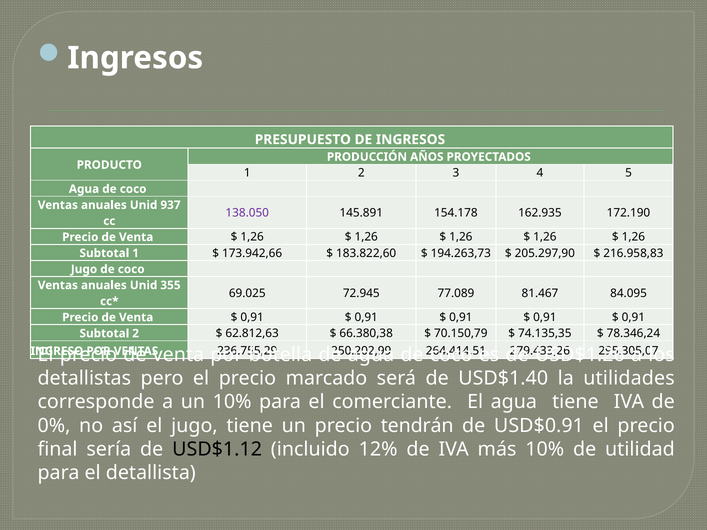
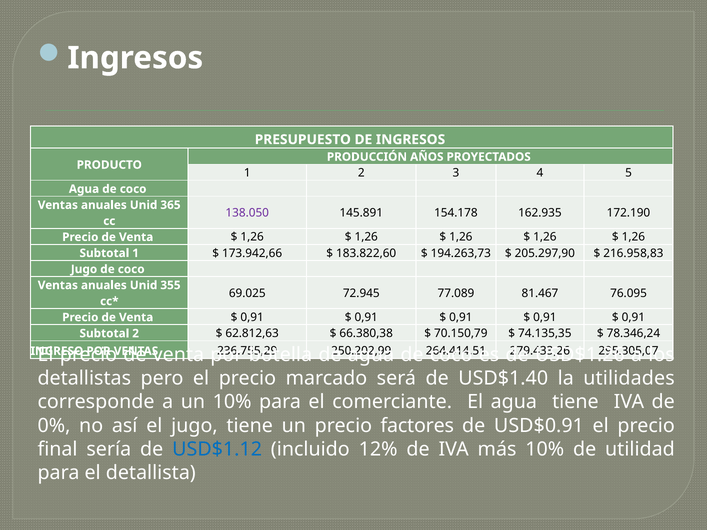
937: 937 -> 365 (170, 205)
84.095: 84.095 -> 76.095 (629, 293)
tendrán: tendrán -> factores (417, 426)
USD$1.12 colour: black -> blue (217, 449)
